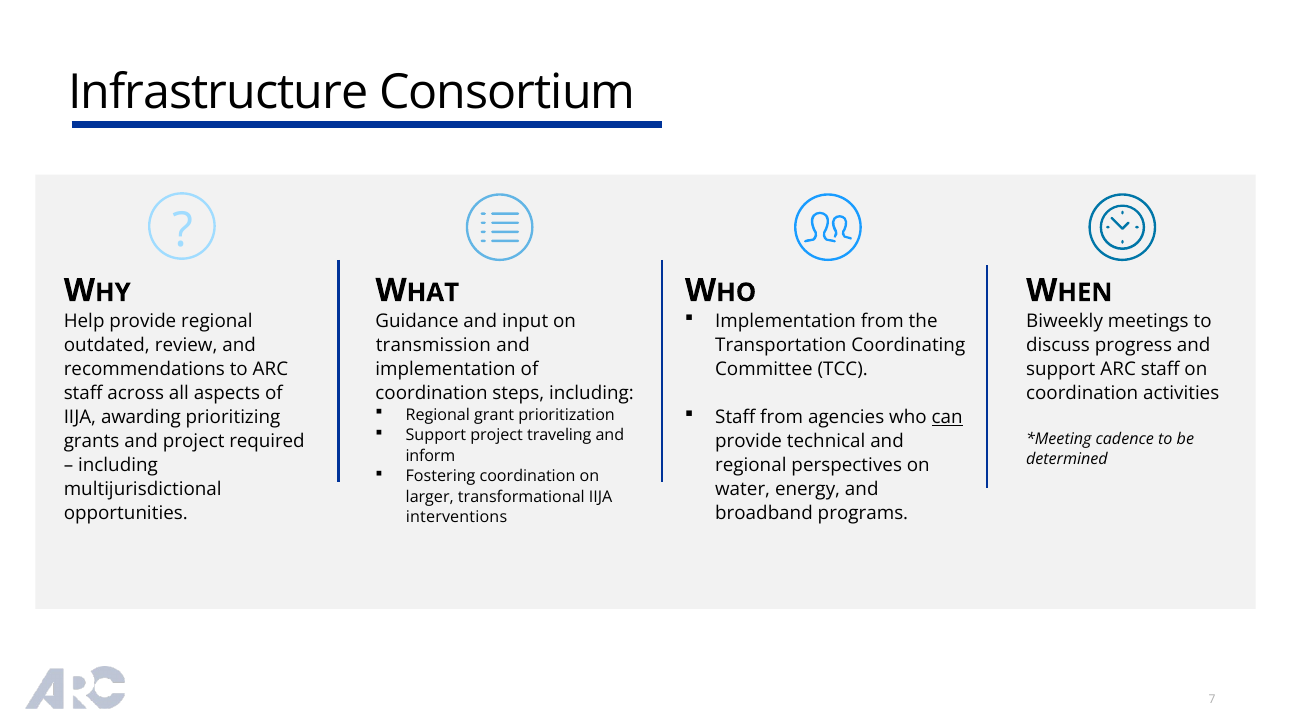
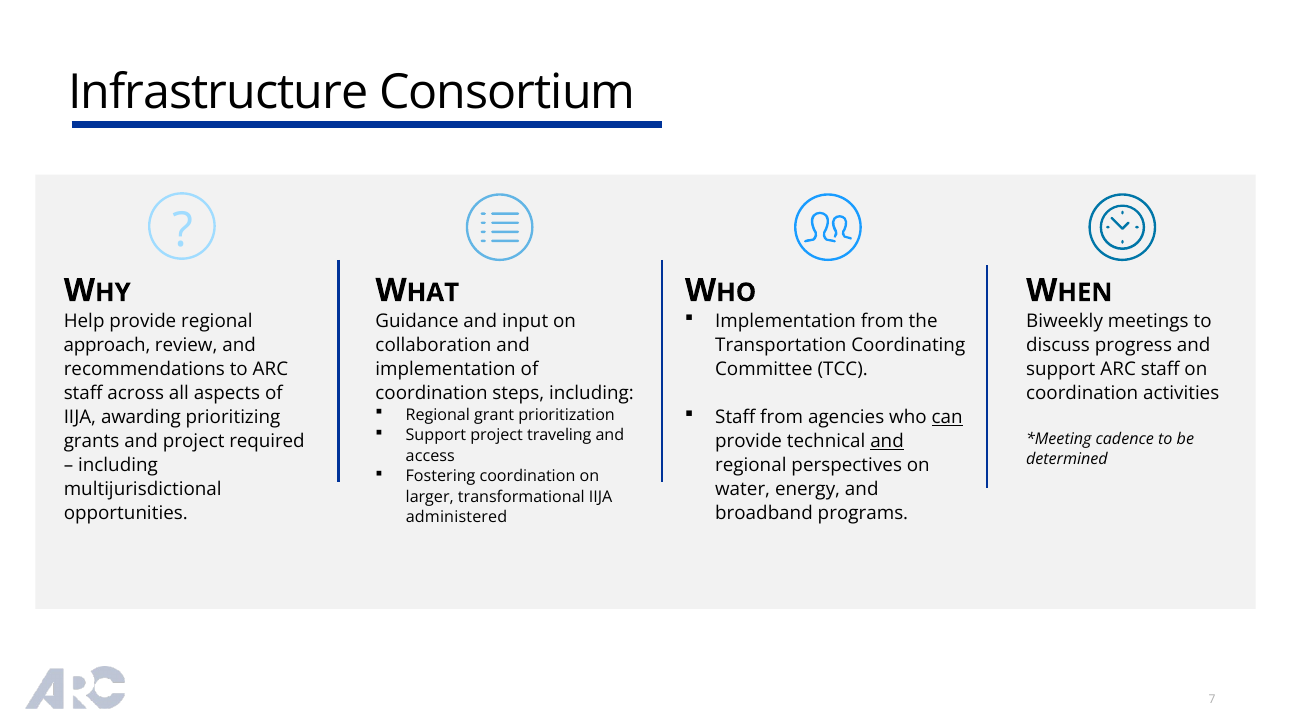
transmission: transmission -> collaboration (433, 345)
outdated: outdated -> approach (107, 345)
and underline: none -> present (887, 441)
inform: inform -> access (430, 456)
interventions: interventions -> administered (457, 518)
